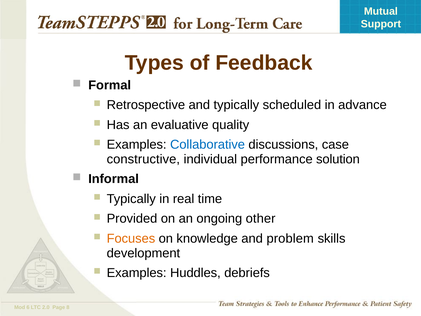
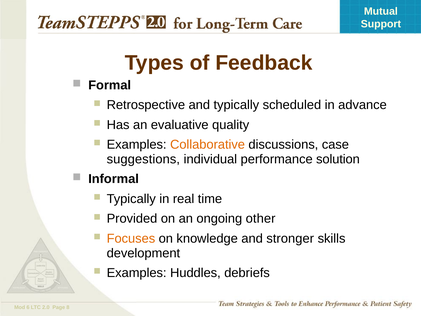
Collaborative colour: blue -> orange (208, 144)
constructive: constructive -> suggestions (143, 159)
problem: problem -> stronger (290, 238)
